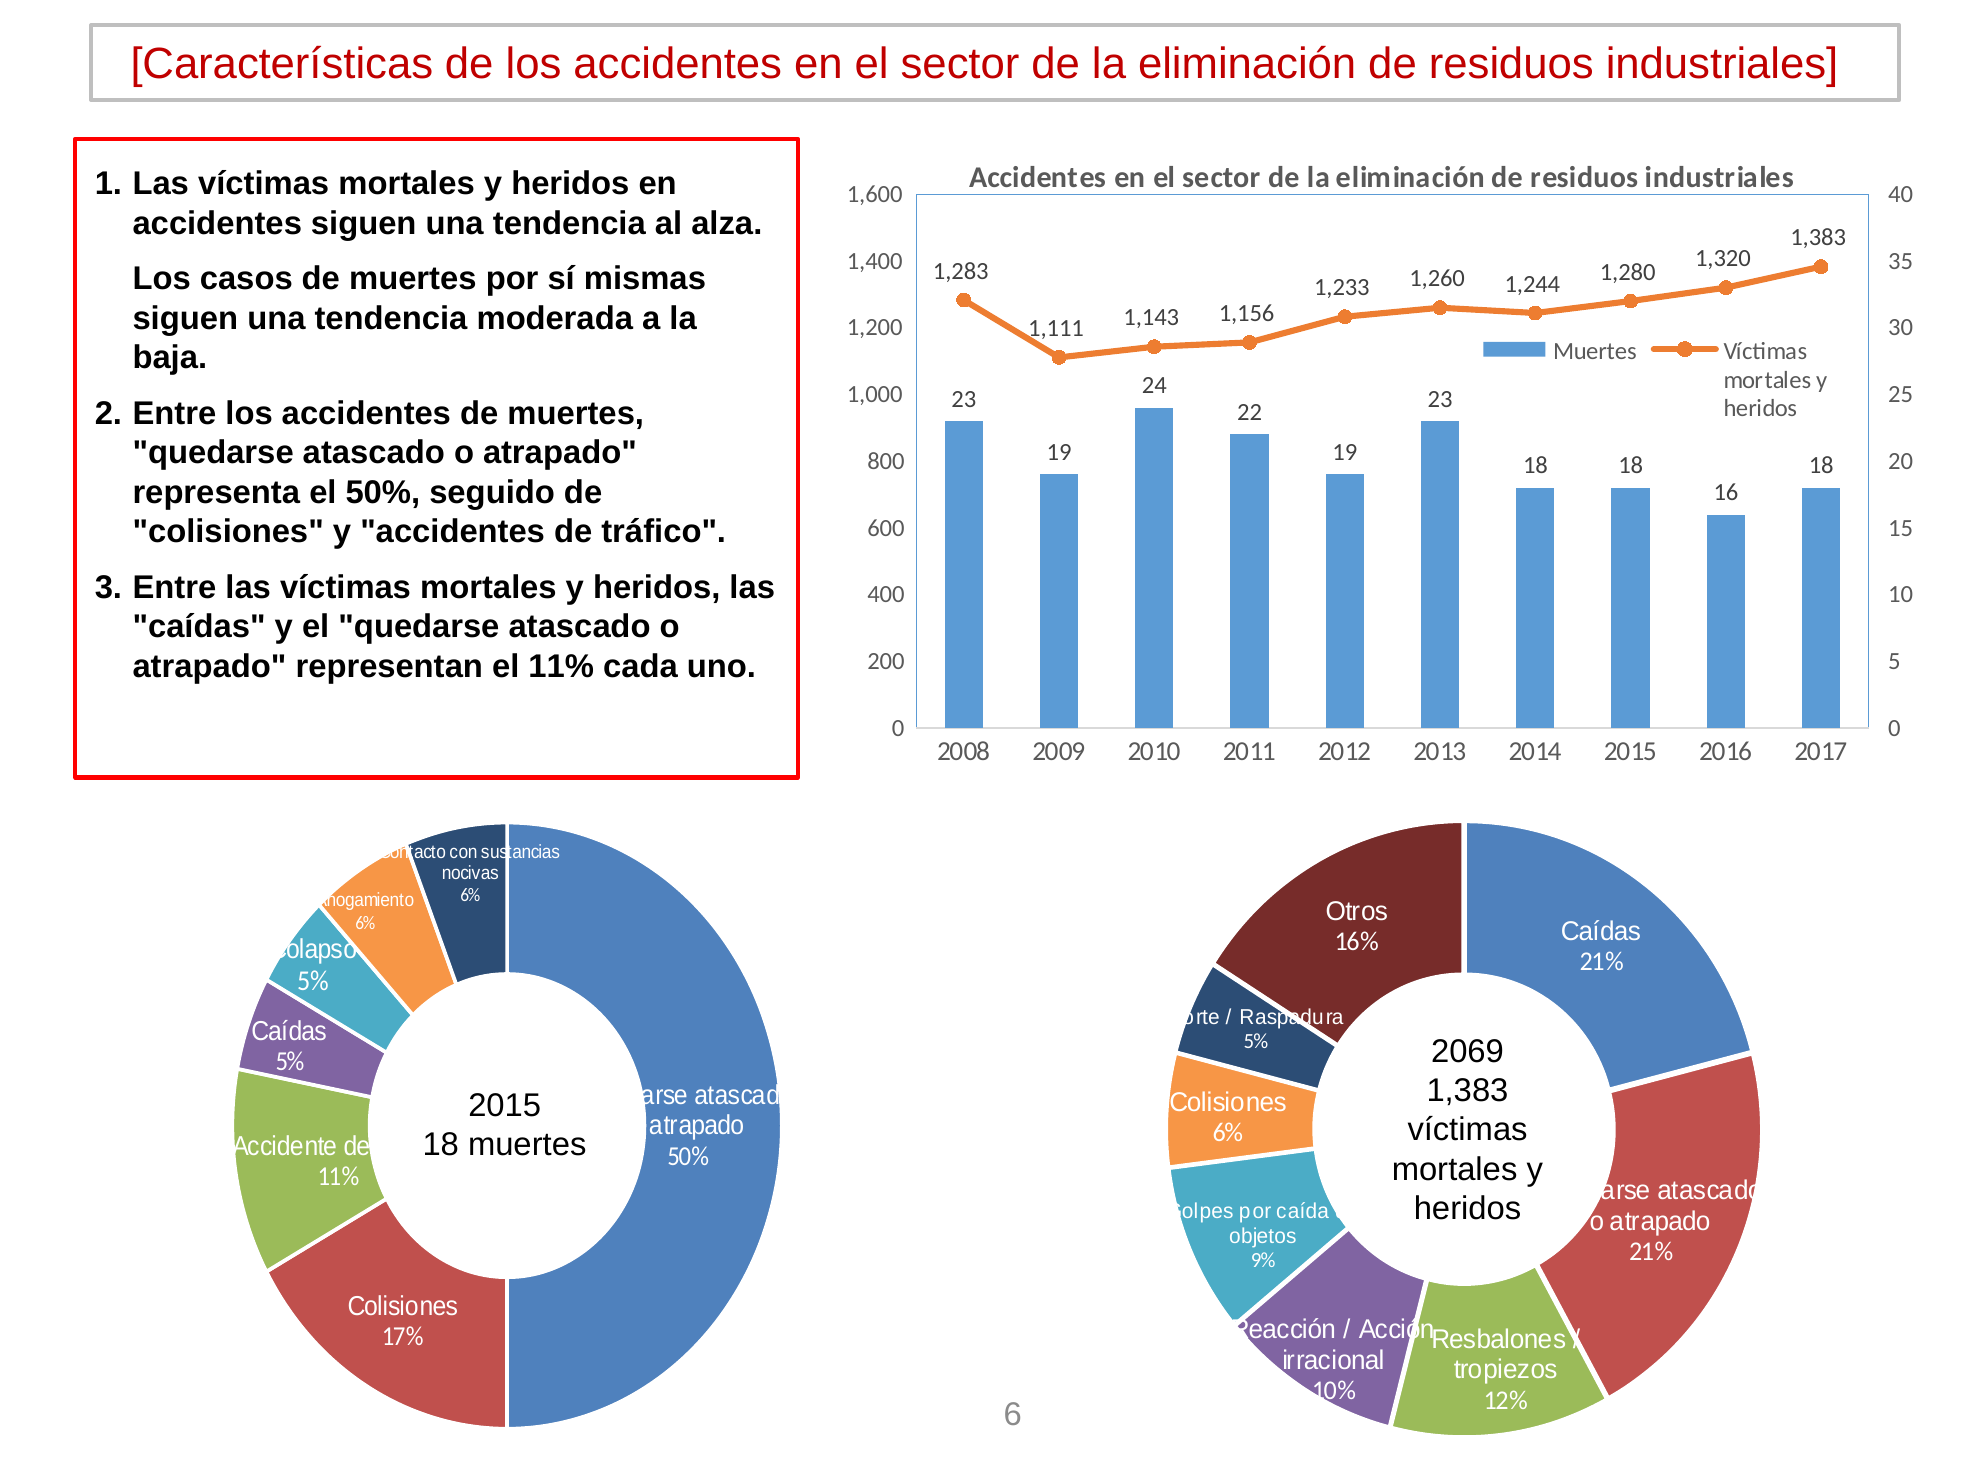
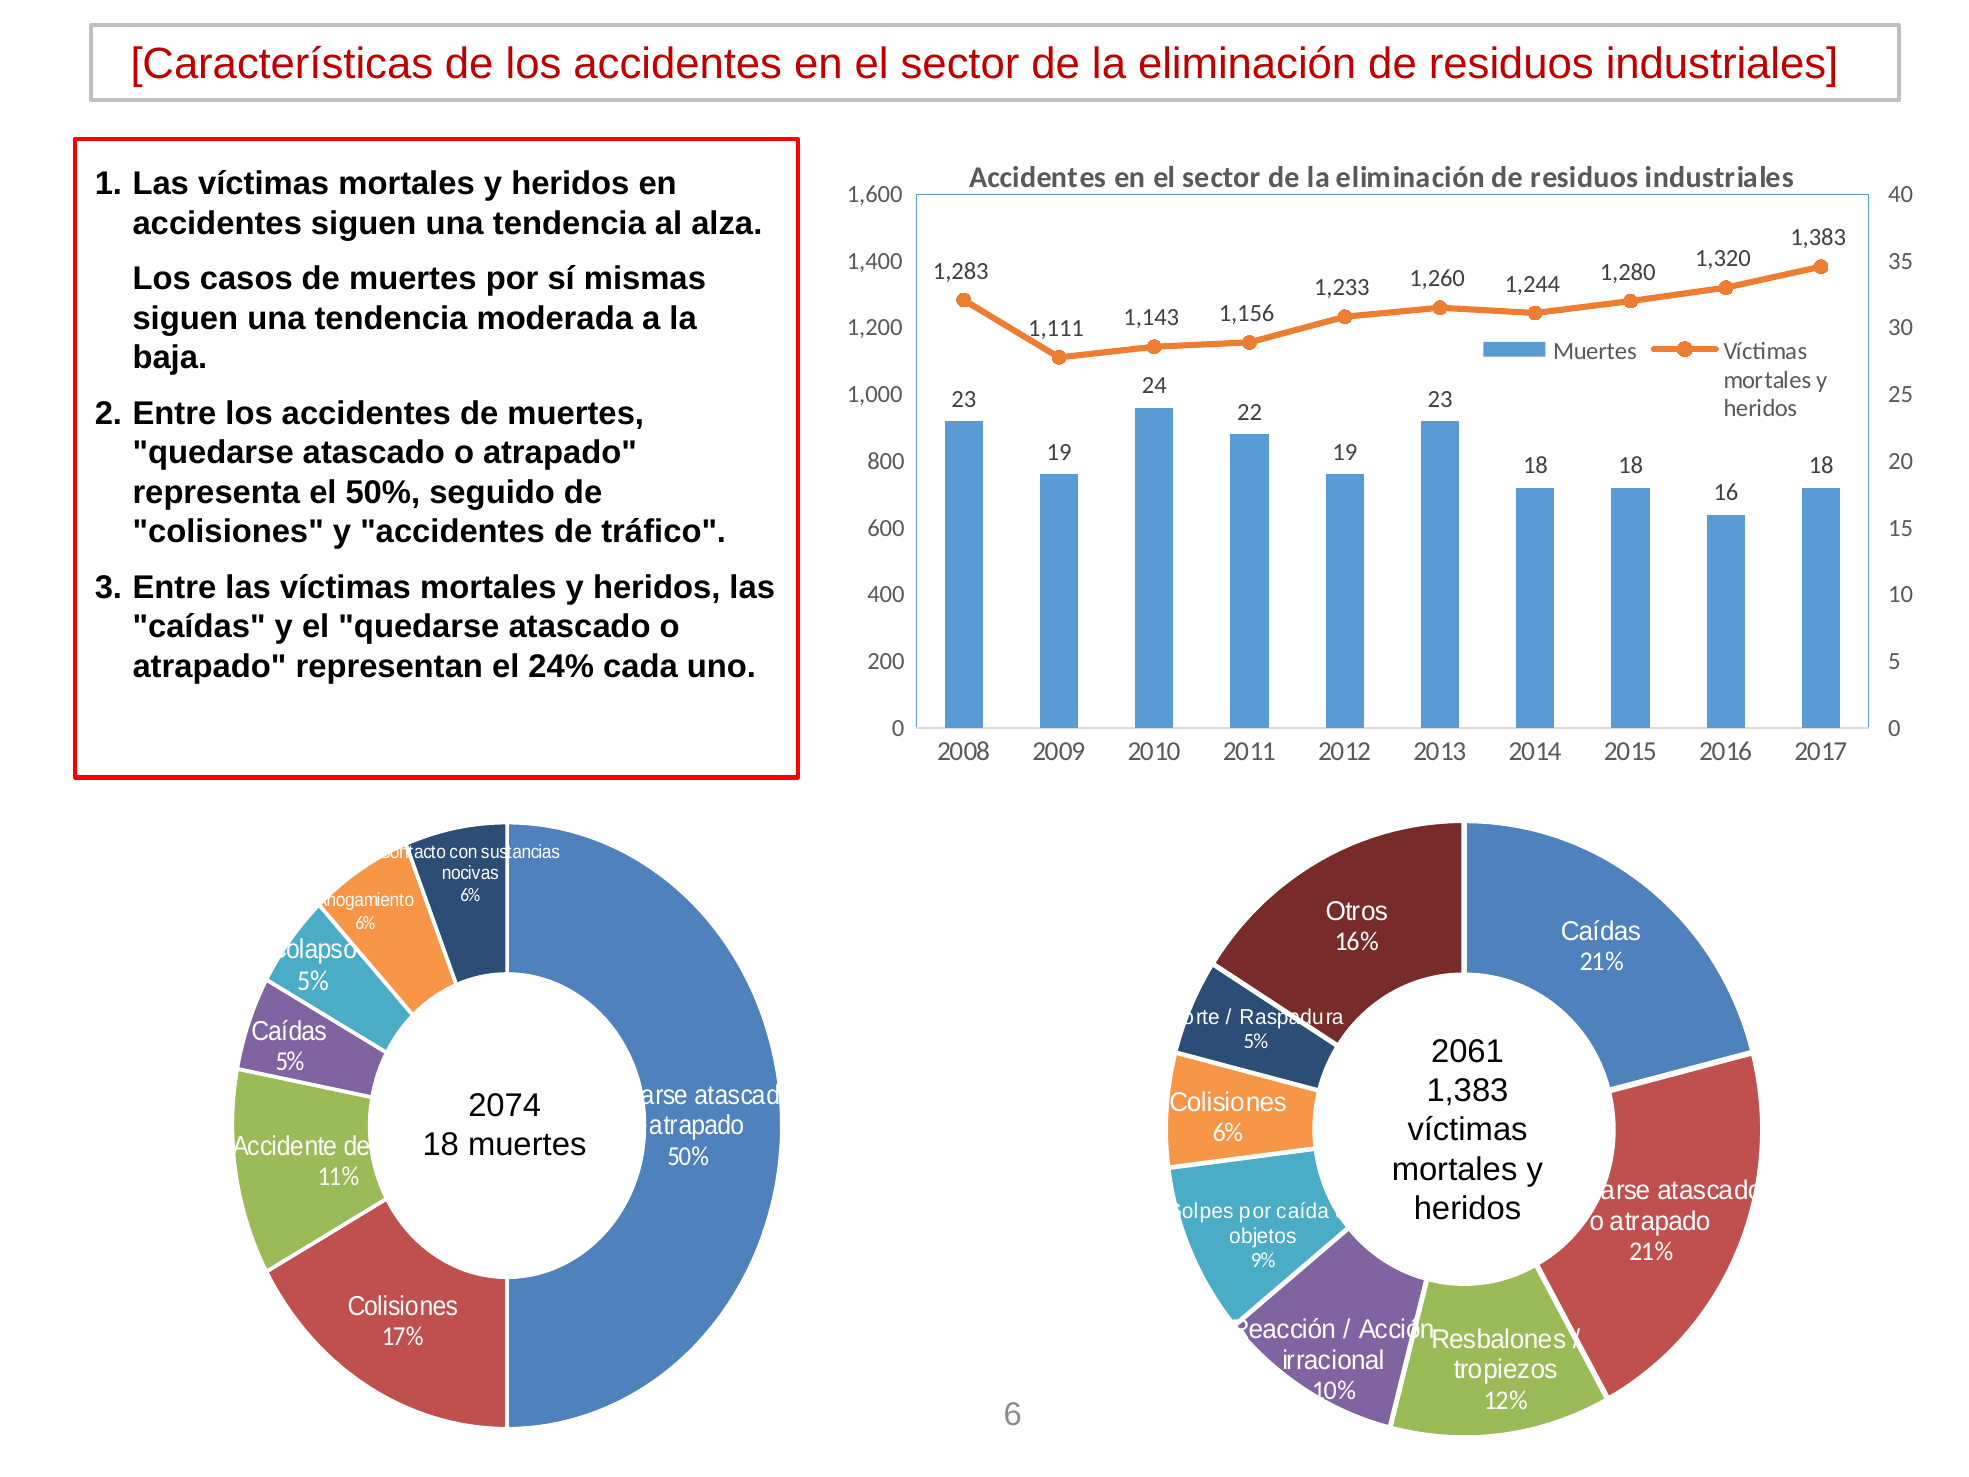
el 11%: 11% -> 24% (561, 666)
2069: 2069 -> 2061 (1468, 1051)
2015: 2015 -> 2074 (505, 1105)
